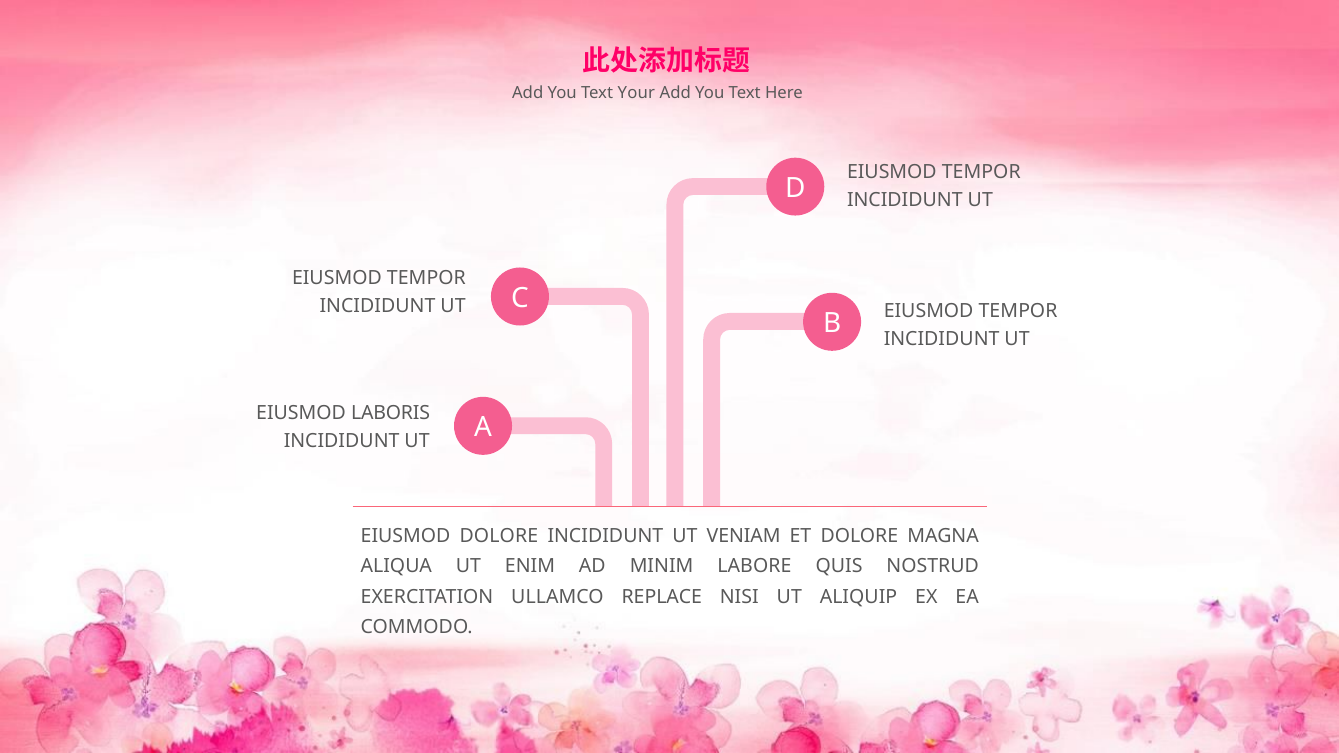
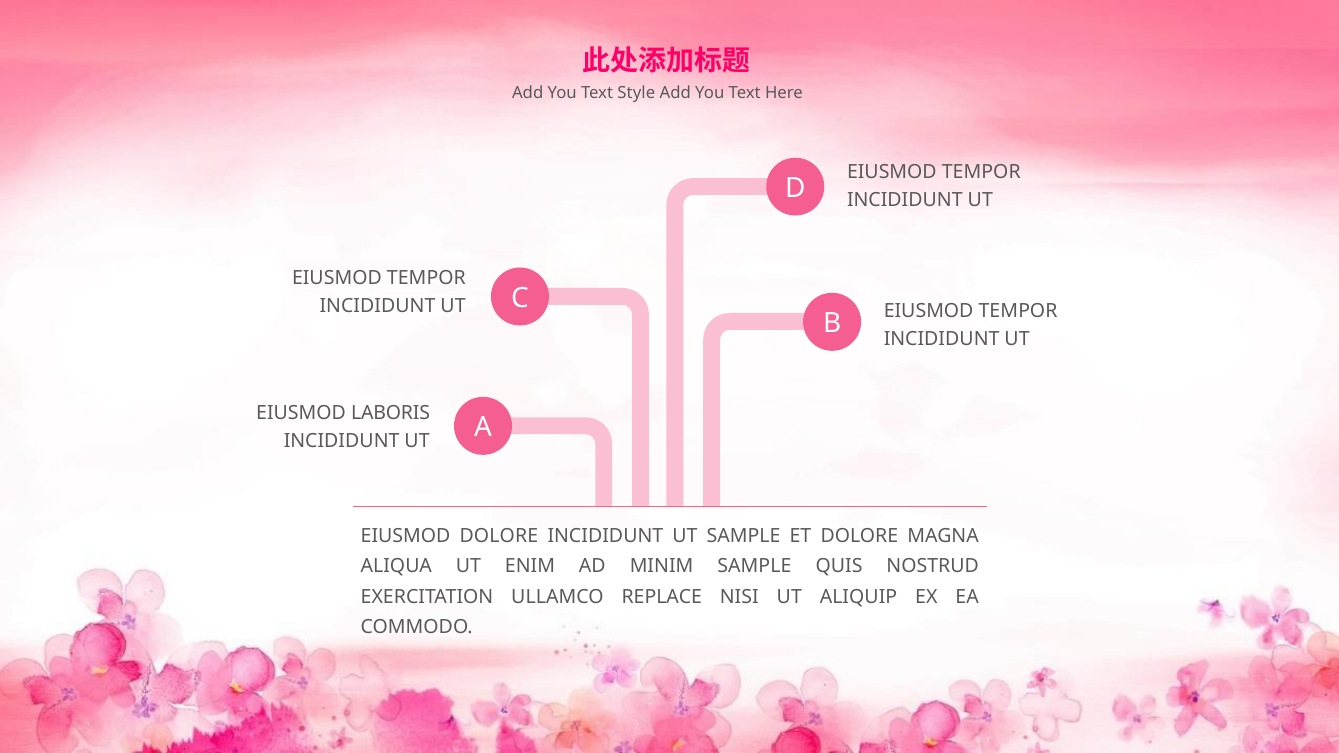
Your: Your -> Style (636, 93)
UT VENIAM: VENIAM -> SAMPLE (744, 536)
MINIM LABORE: LABORE -> SAMPLE (754, 566)
